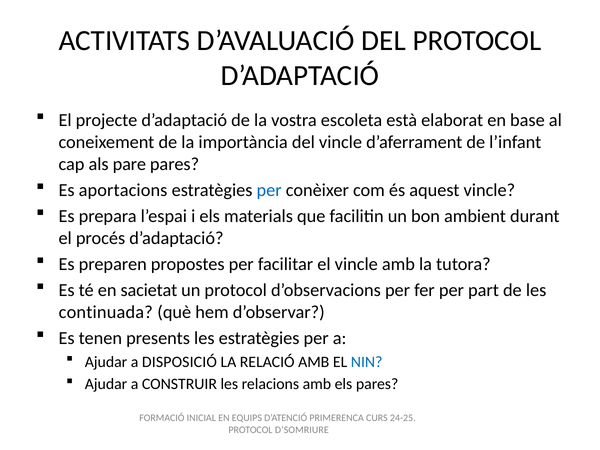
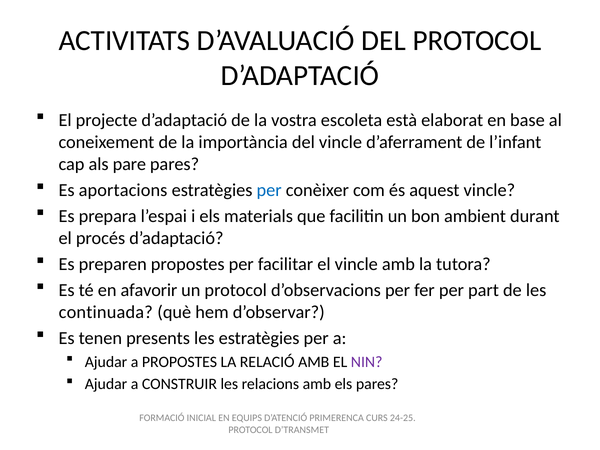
sacietat: sacietat -> afavorir (149, 290)
a DISPOSICIÓ: DISPOSICIÓ -> PROPOSTES (180, 362)
NIN colour: blue -> purple (367, 362)
D’SOMRIURE: D’SOMRIURE -> D’TRANSMET (302, 430)
